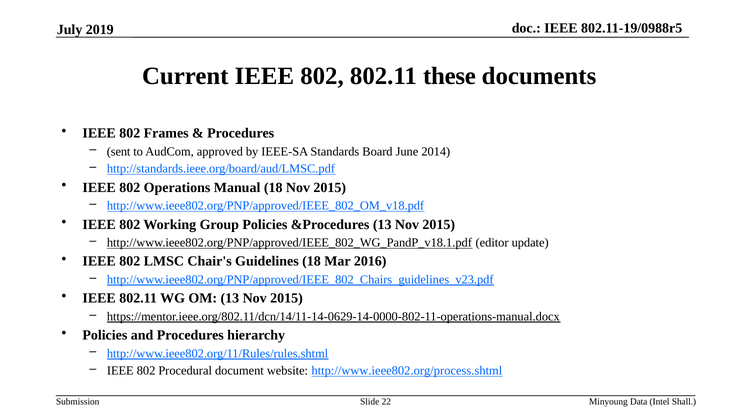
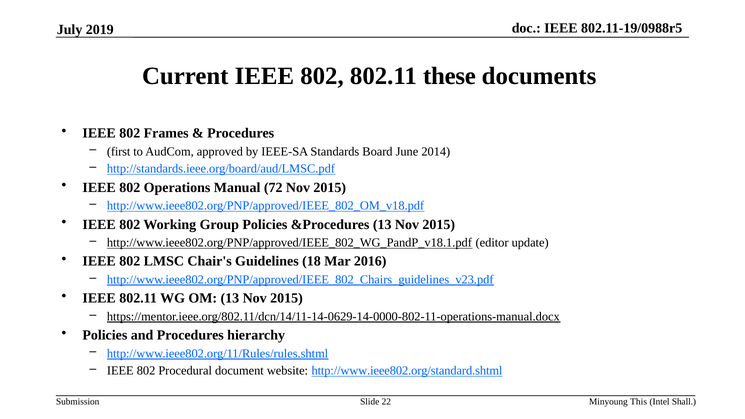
sent: sent -> first (119, 151)
Manual 18: 18 -> 72 (273, 188)
http://www.ieee802.org/process.shtml: http://www.ieee802.org/process.shtml -> http://www.ieee802.org/standard.shtml (407, 371)
Data: Data -> This (639, 402)
